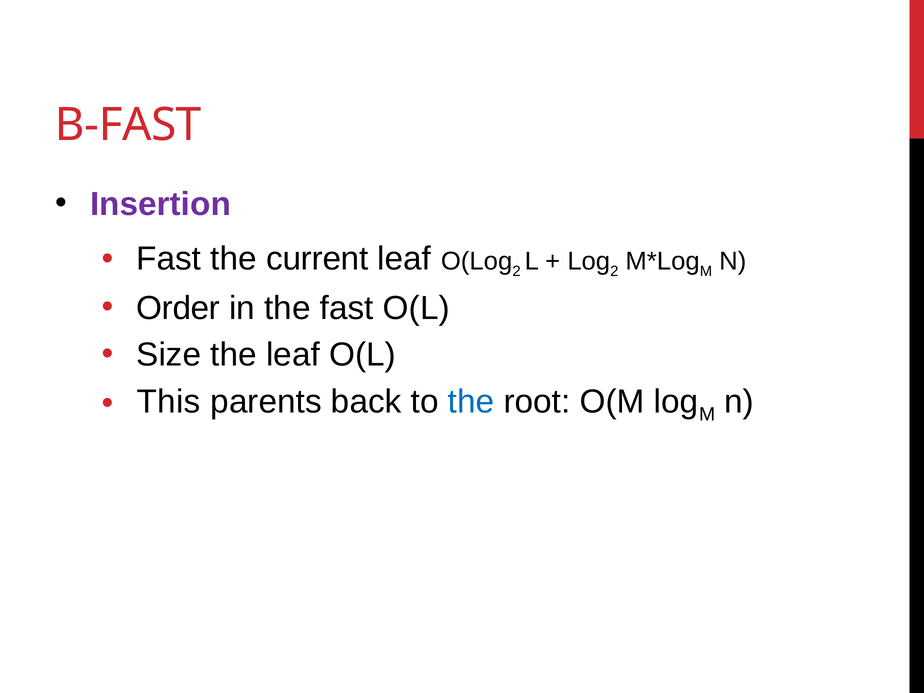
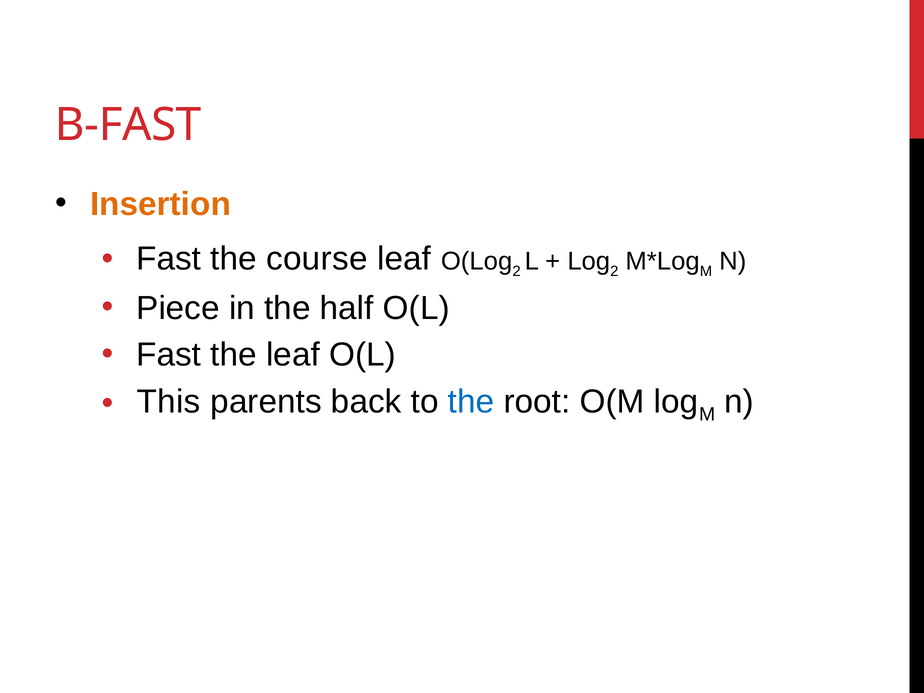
Insertion colour: purple -> orange (160, 204)
current: current -> course (317, 259)
Order: Order -> Piece (178, 308)
the fast: fast -> half (347, 308)
Size: Size -> Fast (169, 355)
